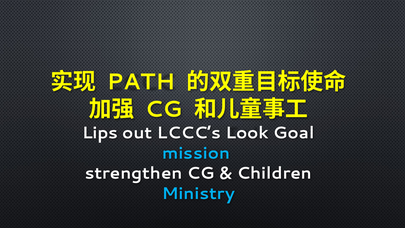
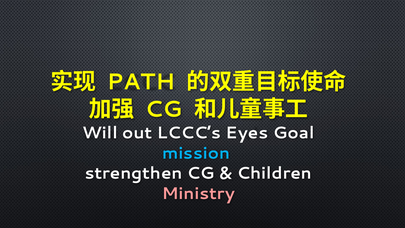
Lips: Lips -> Will (100, 133)
Look: Look -> Eyes (247, 133)
Ministry colour: light blue -> pink (198, 193)
